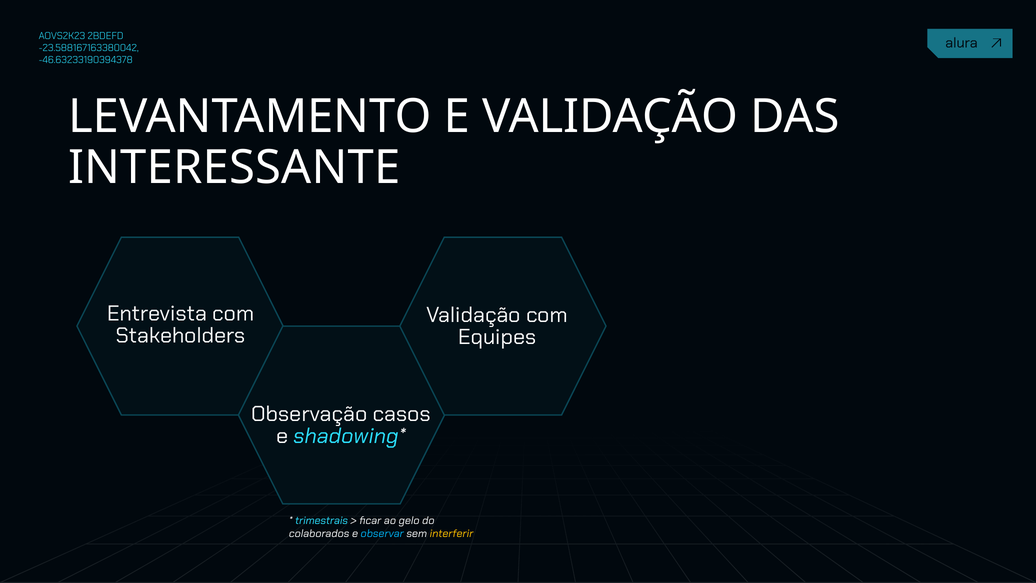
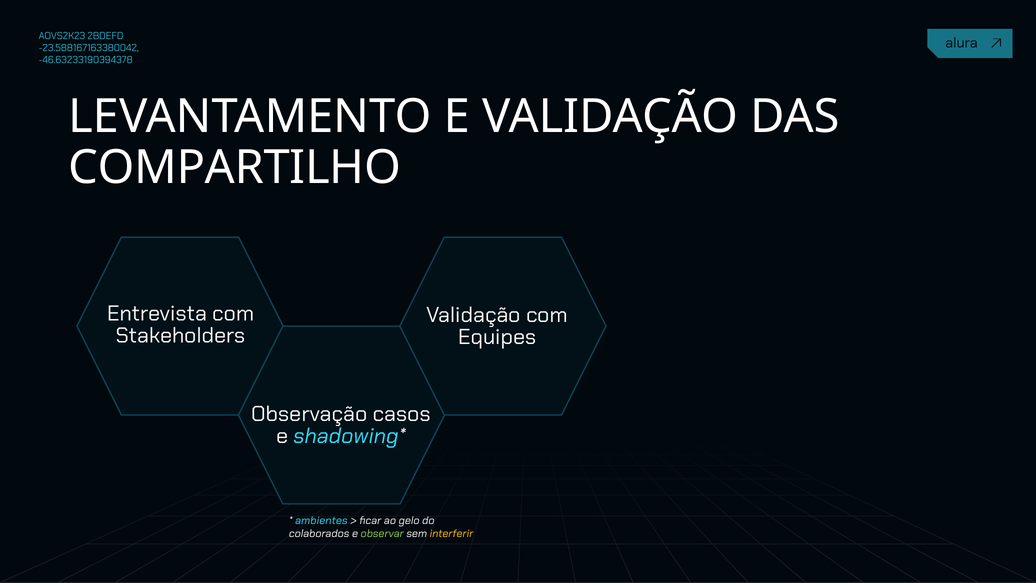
INTERESSANTE: INTERESSANTE -> COMPARTILHO (235, 168)
trimestrais: trimestrais -> ambientes (321, 521)
observar colour: light blue -> light green (382, 534)
